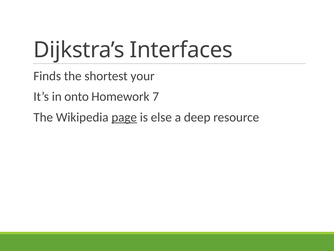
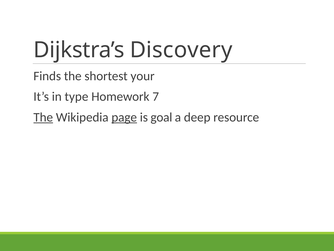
Interfaces: Interfaces -> Discovery (181, 50)
onto: onto -> type (76, 97)
The underline: none -> present (43, 117)
else: else -> goal (161, 117)
